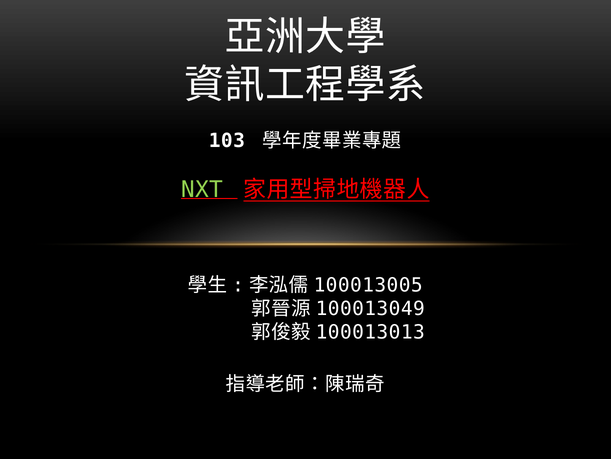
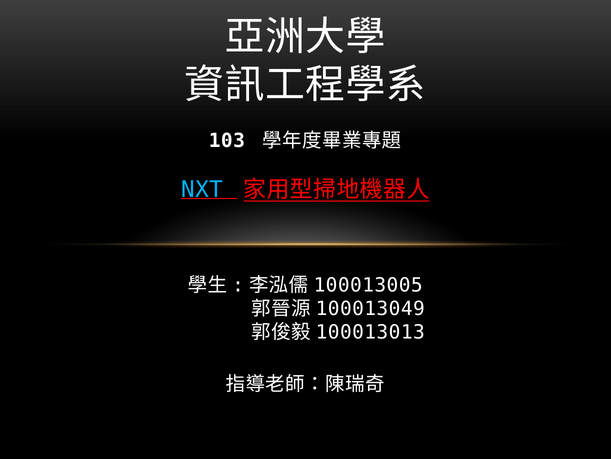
NXT colour: light green -> light blue (202, 190)
